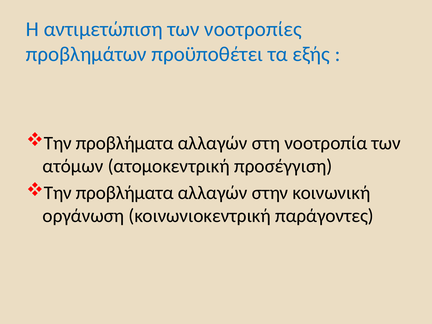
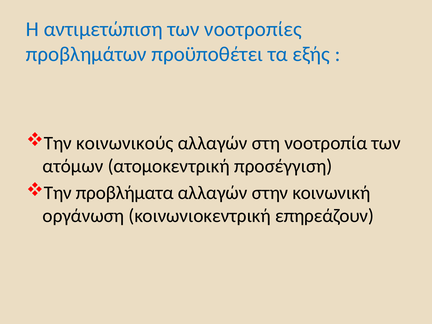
προβλήματα: προβλήματα -> κοινωνικούς (125, 143)
παράγοντες: παράγοντες -> επηρεάζουν (325, 216)
